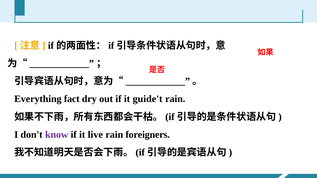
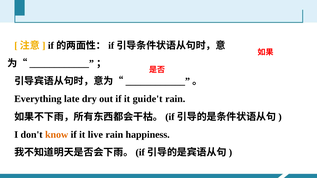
fact: fact -> late (72, 99)
know colour: purple -> orange (57, 135)
foreigners: foreigners -> happiness (148, 135)
